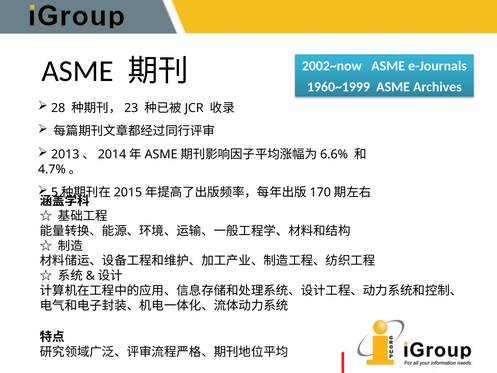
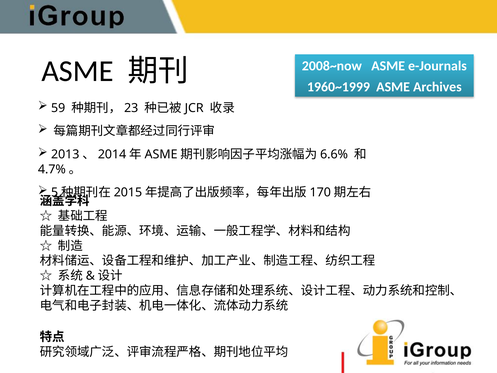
2002~now: 2002~now -> 2008~now (332, 66)
28: 28 -> 59 (58, 108)
